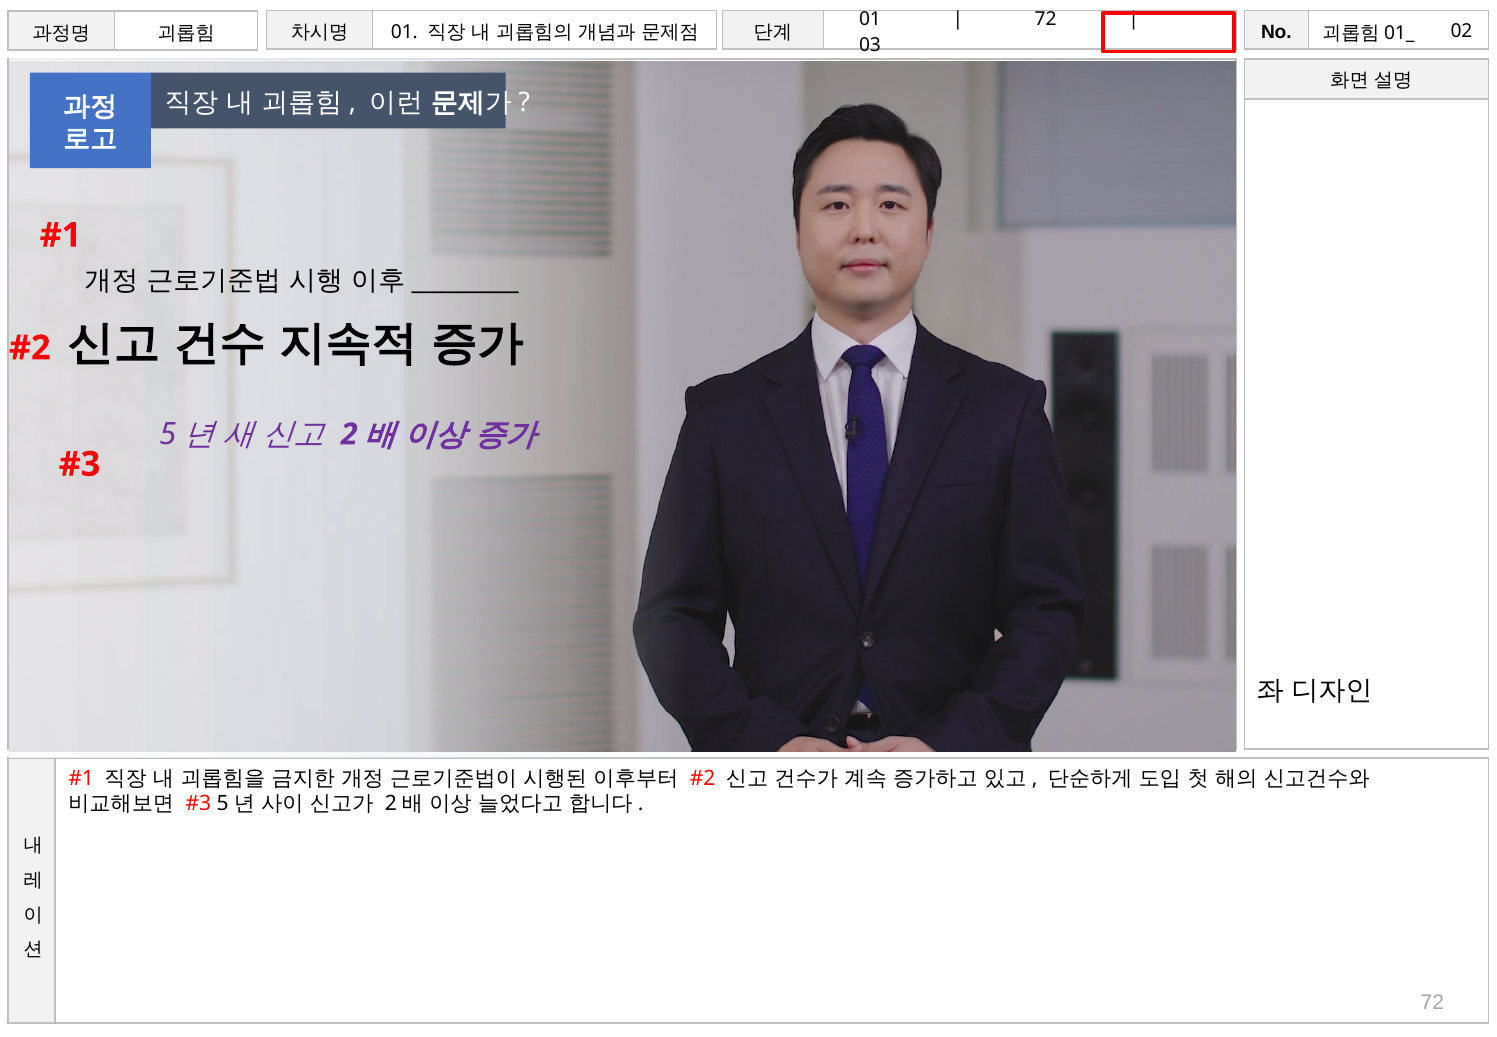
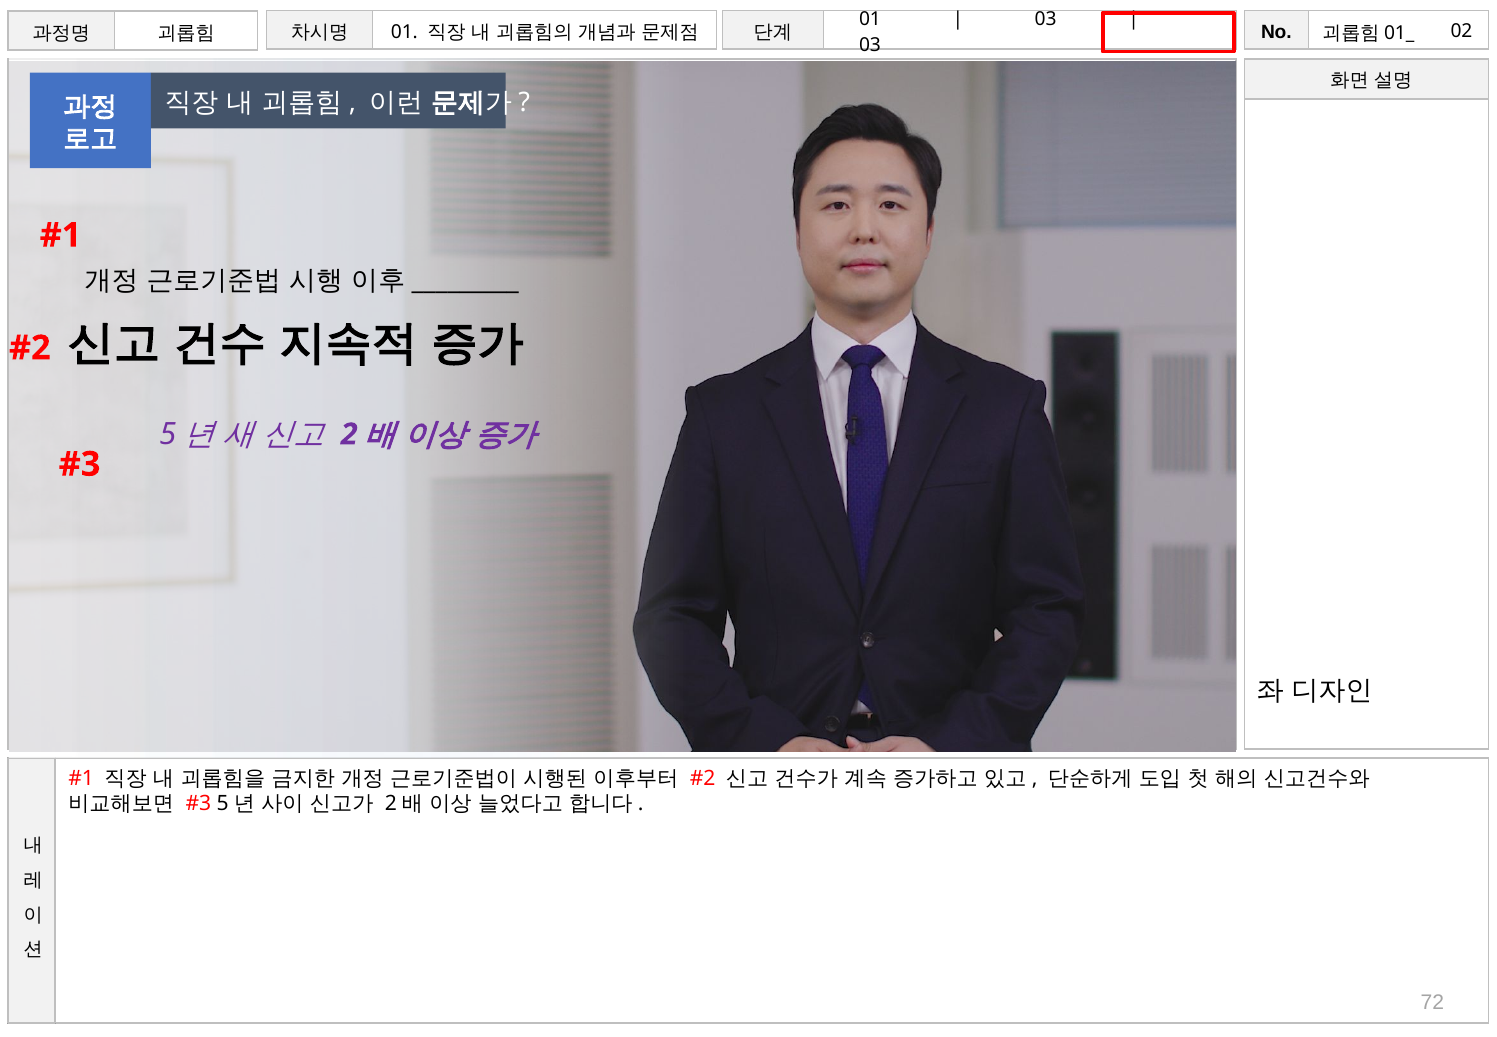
72: 72 -> 03 (1046, 20)
